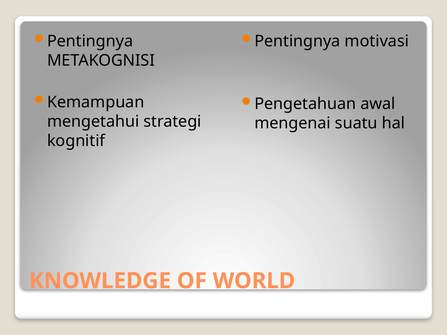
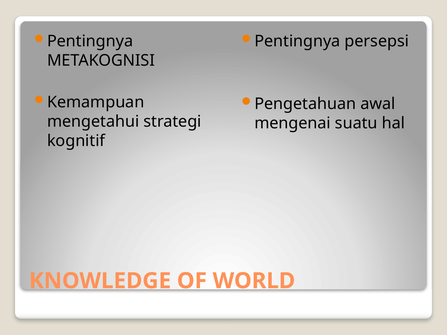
motivasi: motivasi -> persepsi (377, 41)
